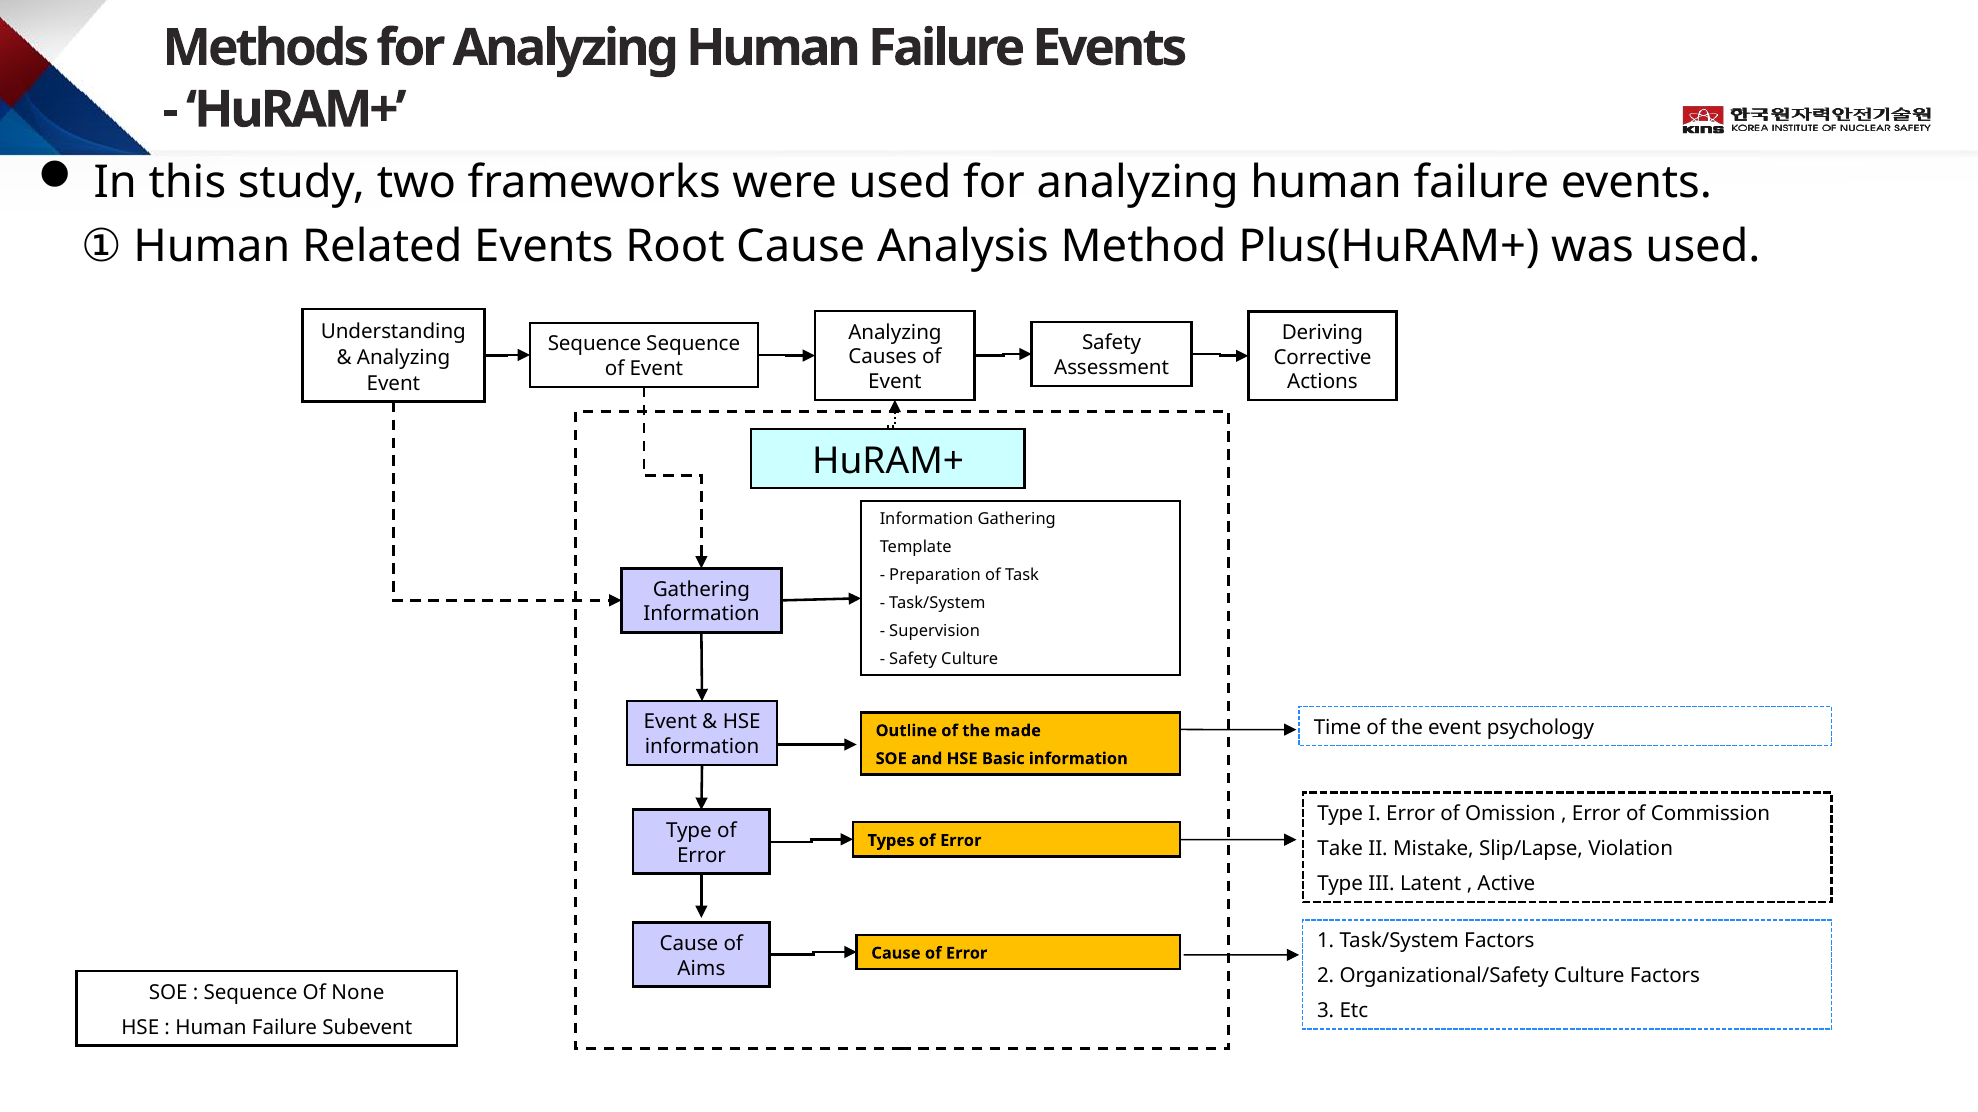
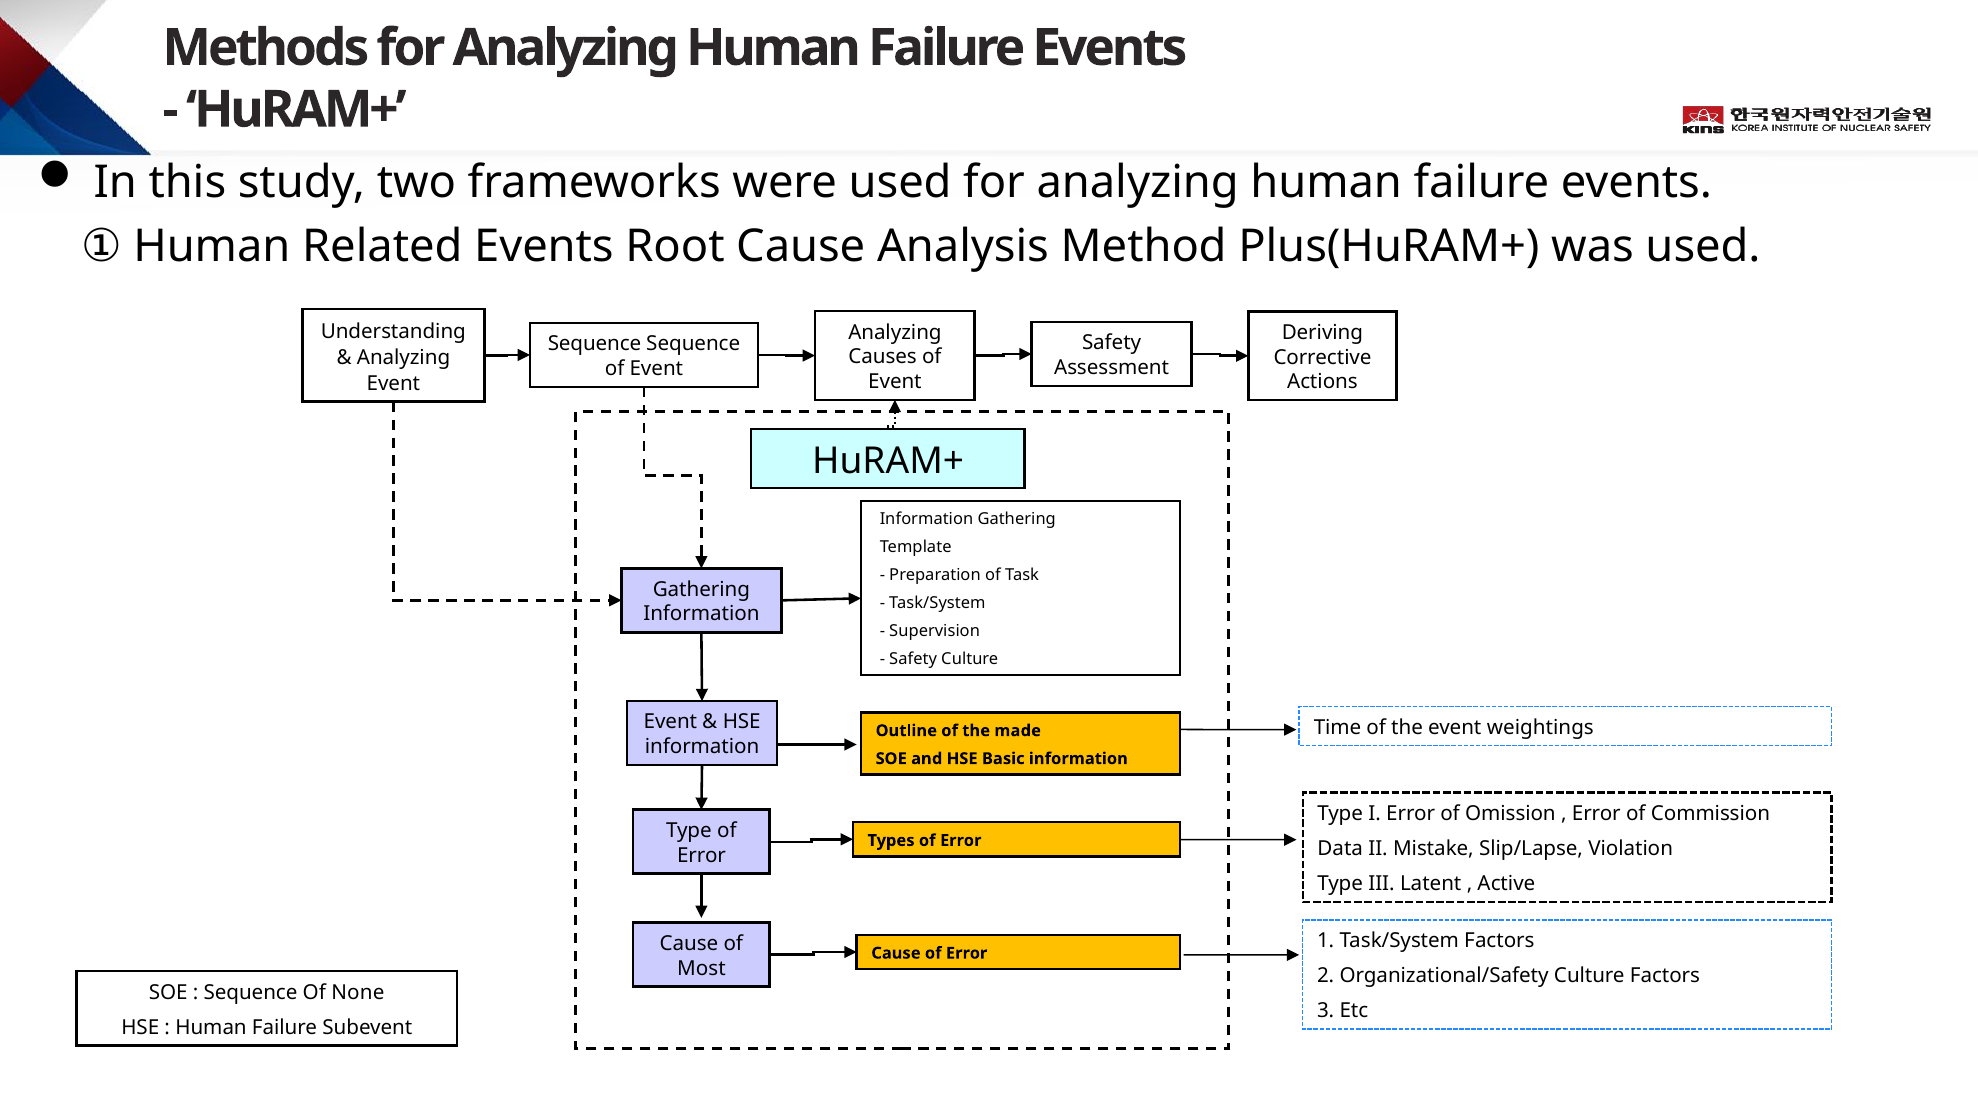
psychology: psychology -> weightings (1540, 728)
Take: Take -> Data (1340, 849)
Aims: Aims -> Most (701, 969)
